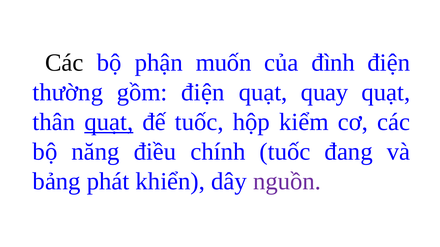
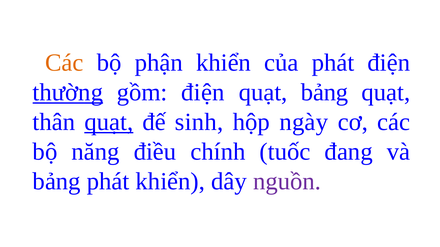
Các colour: black -> orange (64, 63)
phận muốn: muốn -> khiển (224, 63)
của đình: đình -> phát (333, 63)
thường underline: none -> present (68, 93)
quạt quay: quay -> bảng (325, 93)
đế tuốc: tuốc -> sinh (199, 122)
kiểm: kiểm -> ngày (304, 122)
